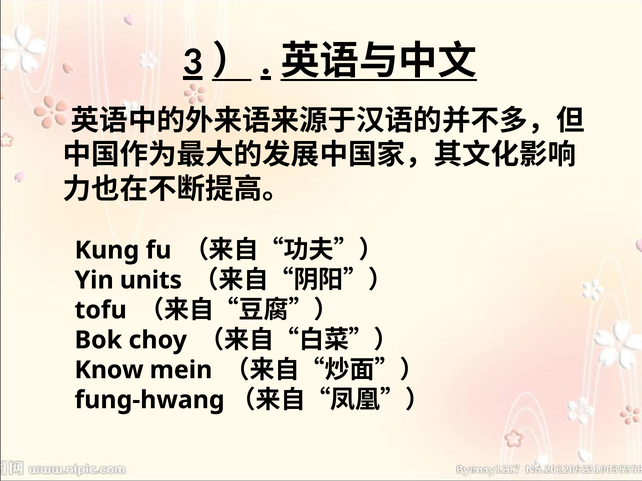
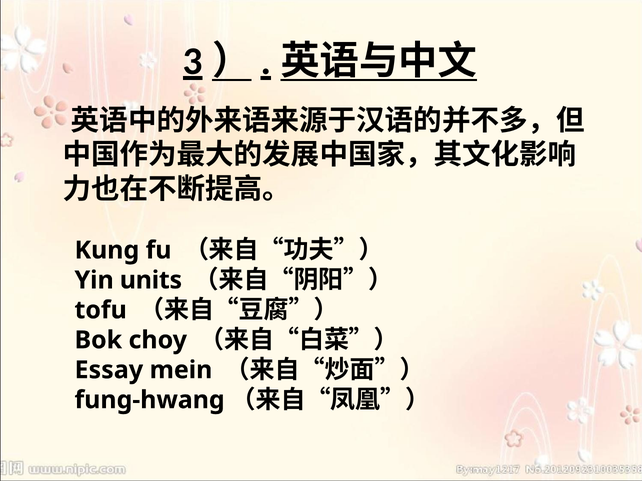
Know: Know -> Essay (109, 370)
